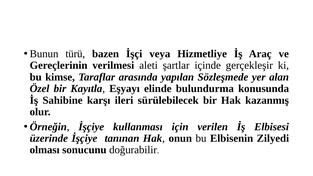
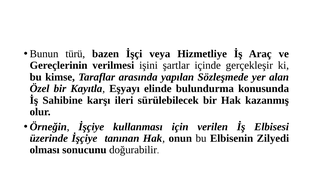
aleti: aleti -> işini (149, 65)
